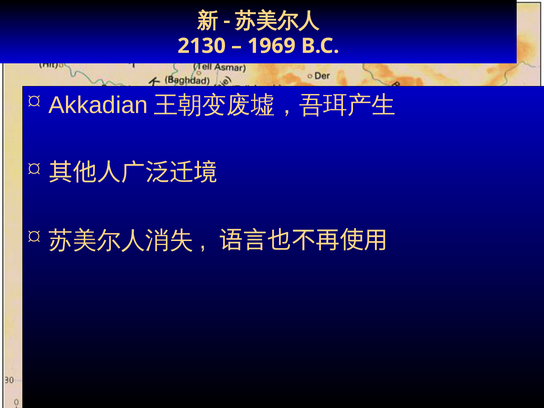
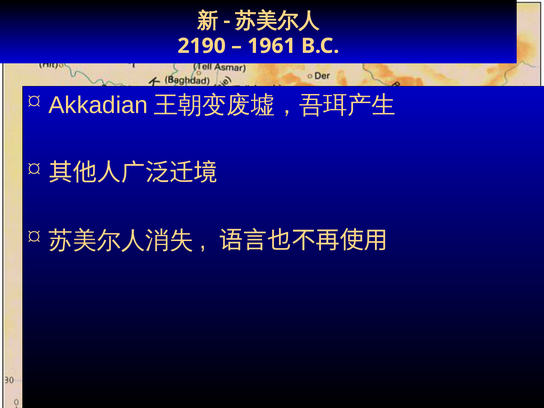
2130: 2130 -> 2190 (202, 46)
1969: 1969 -> 1961 (271, 46)
